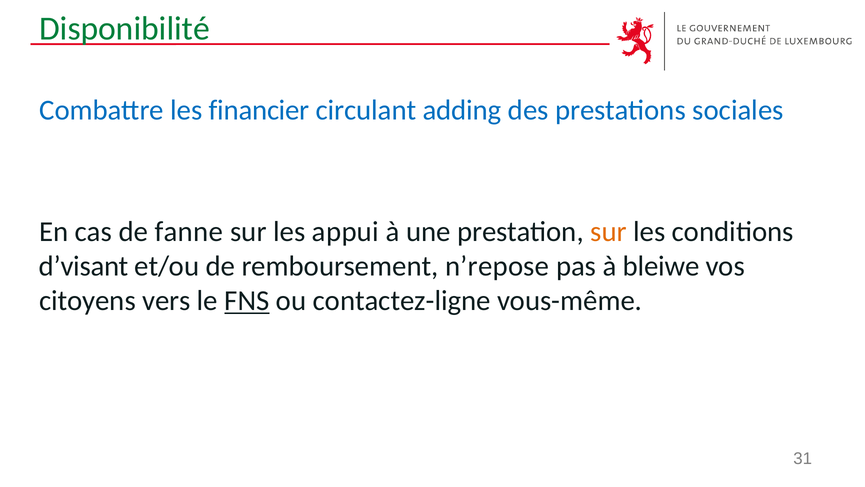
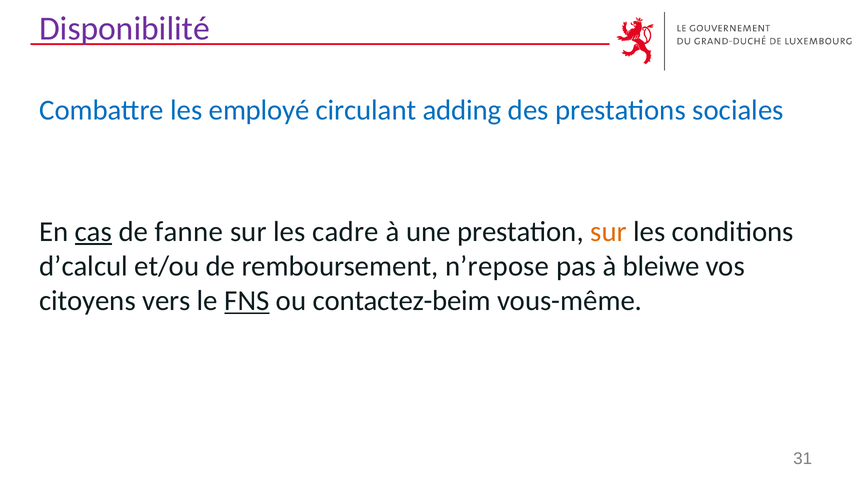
Disponibilité colour: green -> purple (125, 28)
financier: financier -> employé (259, 110)
cas underline: none -> present (93, 231)
appui: appui -> cadre (345, 231)
d’visant: d’visant -> d’calcul (84, 266)
contactez-ligne: contactez-ligne -> contactez-beim (402, 301)
